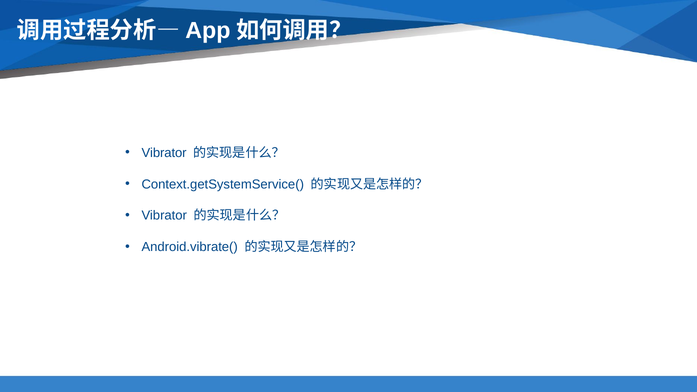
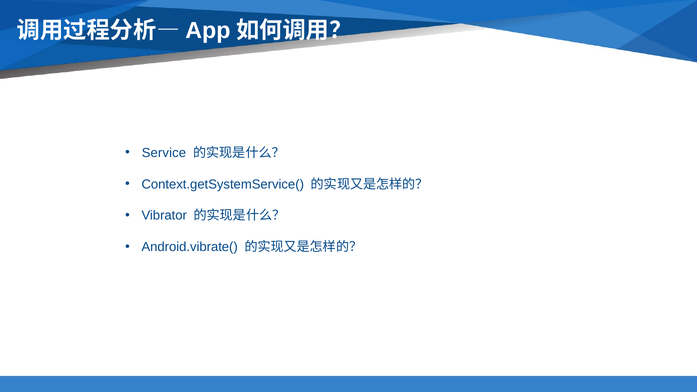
Vibrator: Vibrator -> Service (164, 153)
